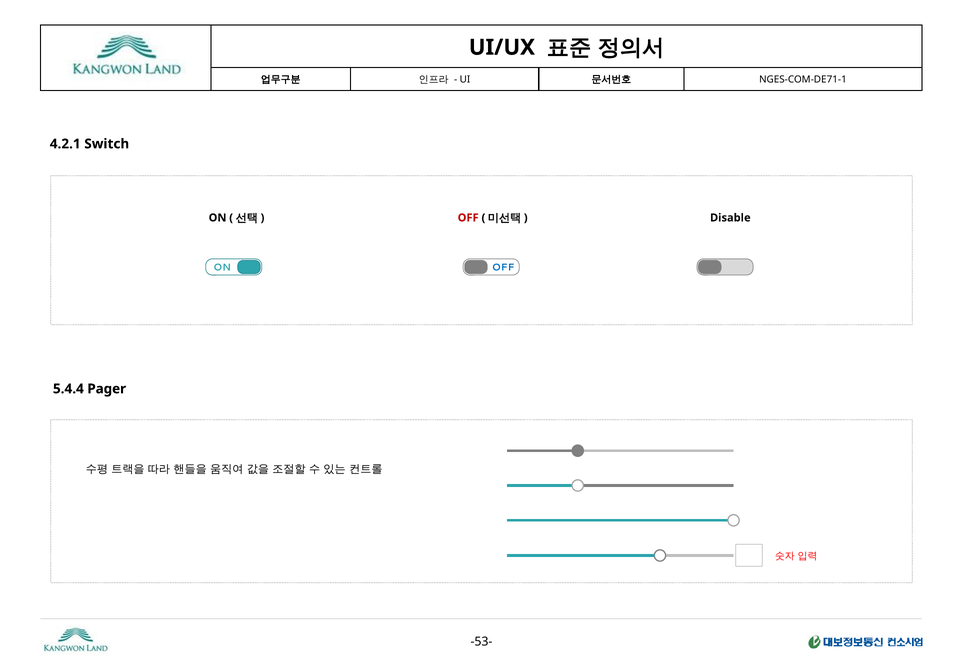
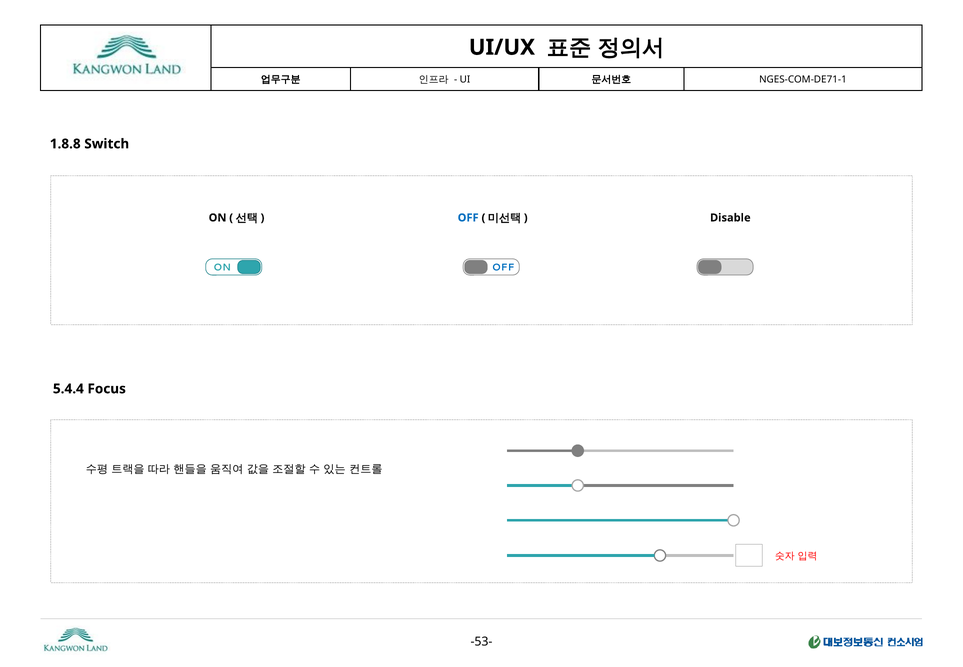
4.2.1: 4.2.1 -> 1.8.8 (65, 144)
OFF colour: red -> blue (468, 218)
Pager: Pager -> Focus (107, 389)
